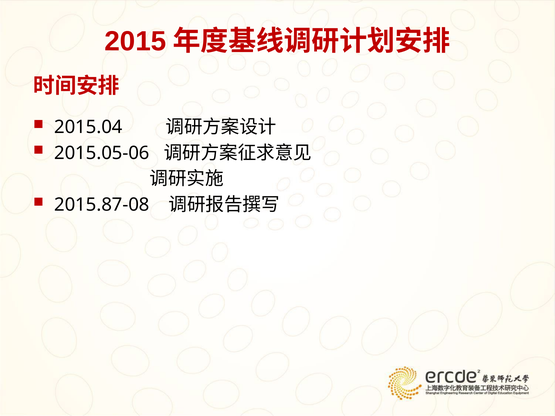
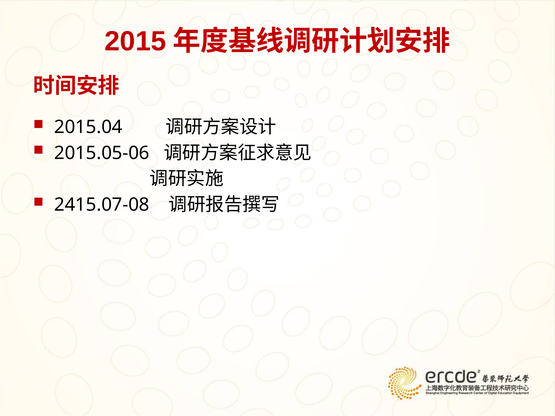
2015.87-08: 2015.87-08 -> 2415.07-08 (102, 205)
